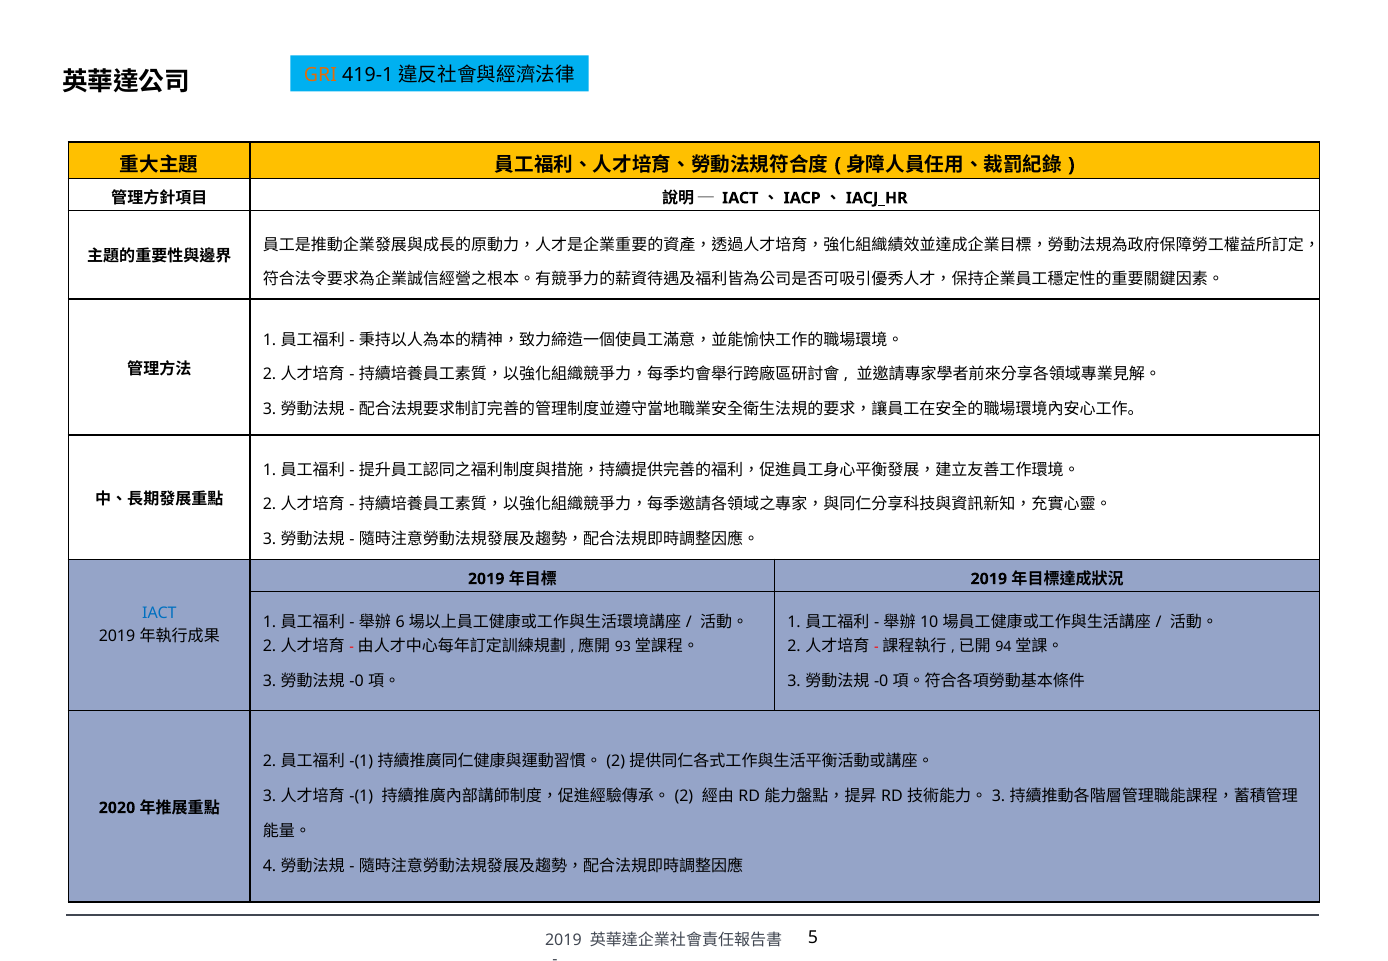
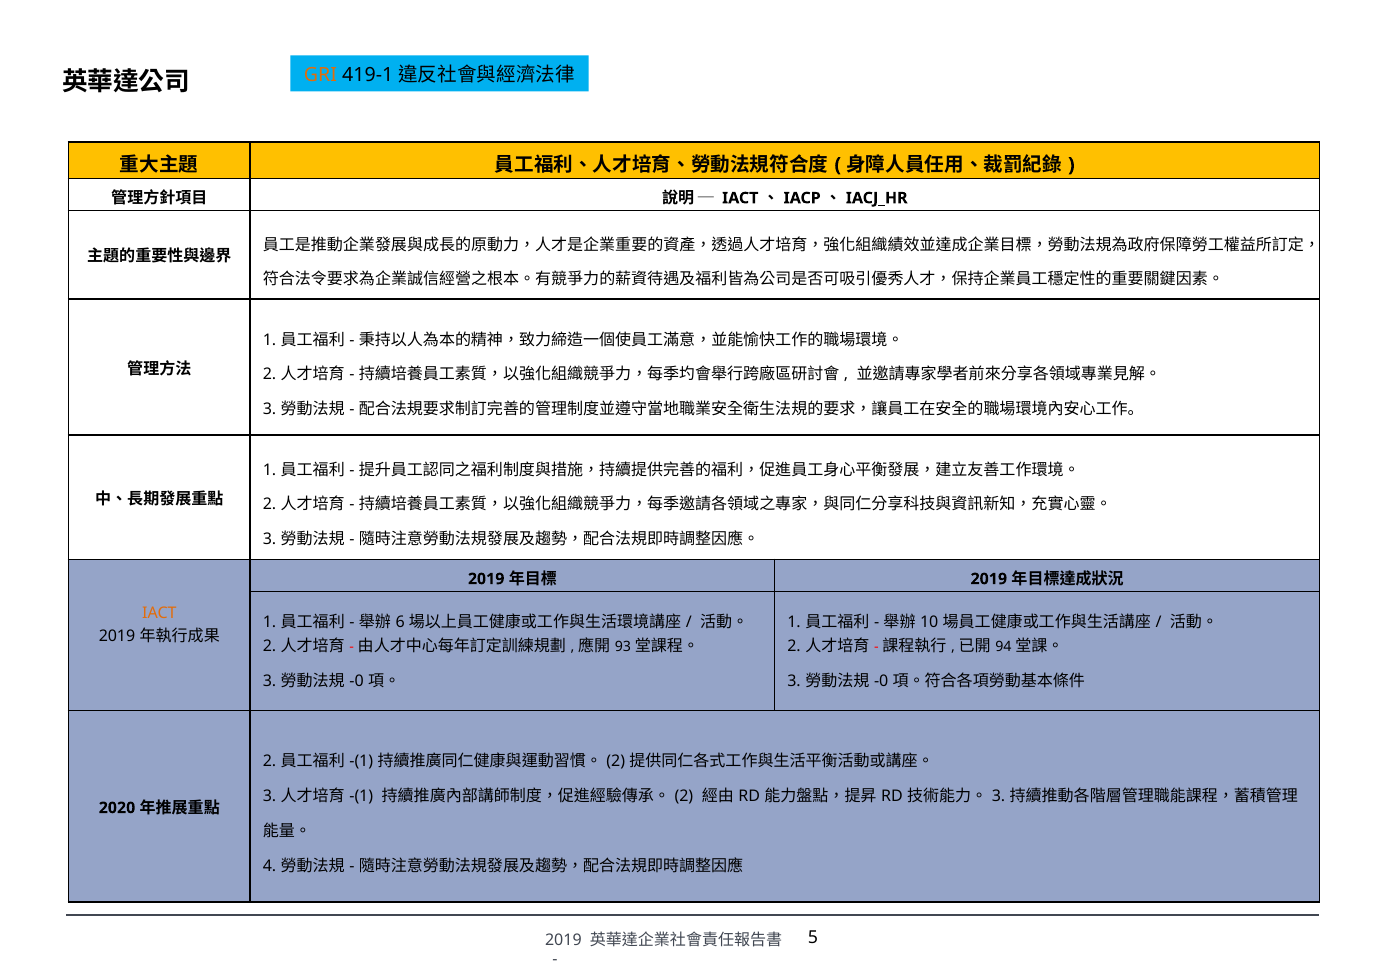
IACT colour: blue -> orange (159, 613)
